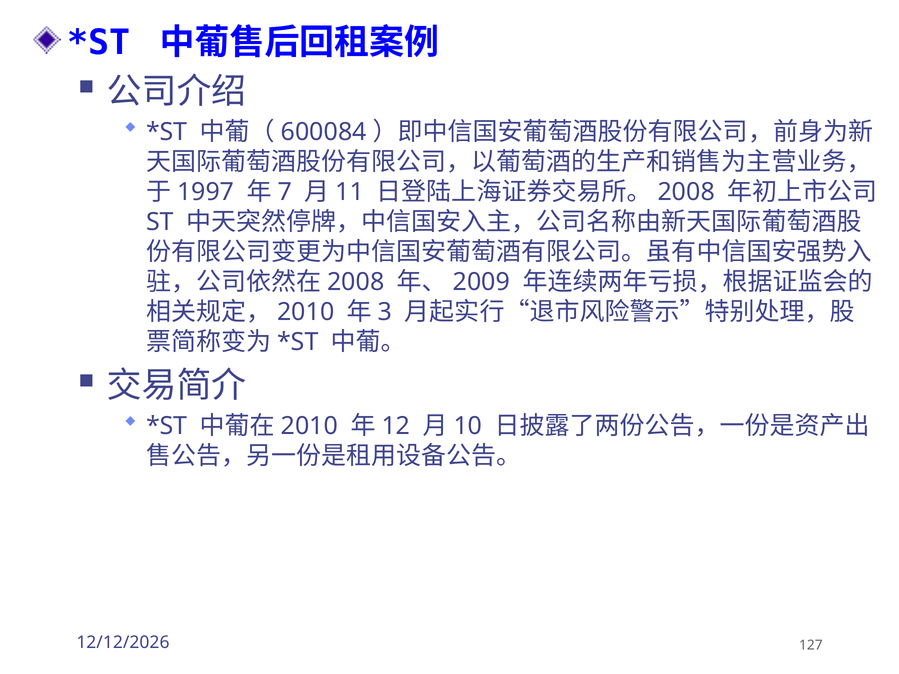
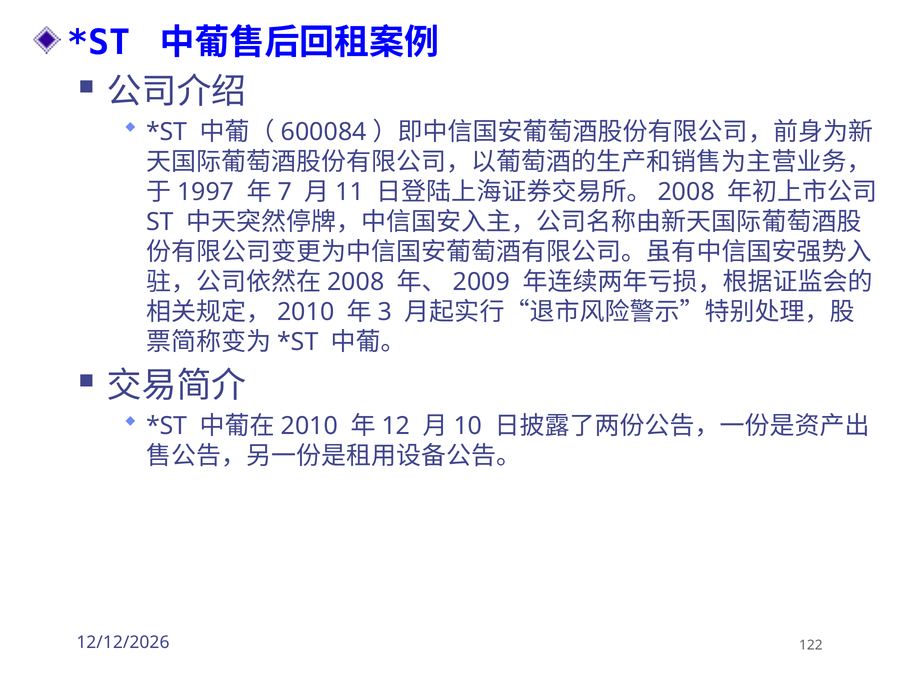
127: 127 -> 122 (811, 645)
